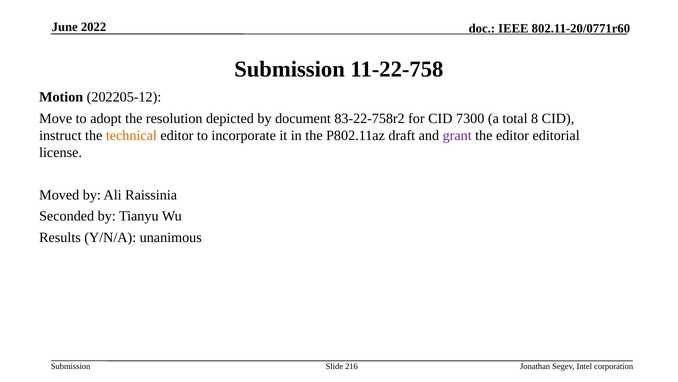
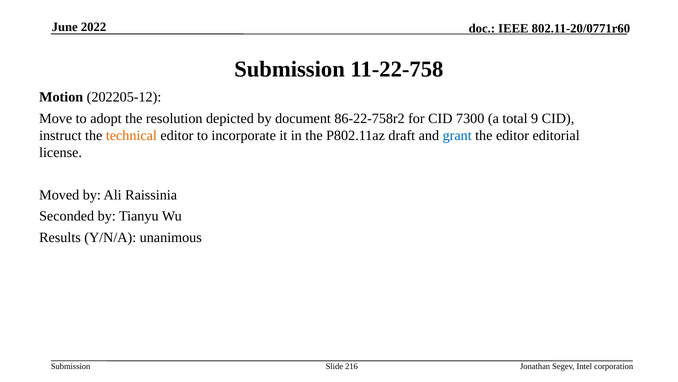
83-22-758r2: 83-22-758r2 -> 86-22-758r2 (370, 118)
8: 8 -> 9 (535, 118)
grant colour: purple -> blue (457, 135)
